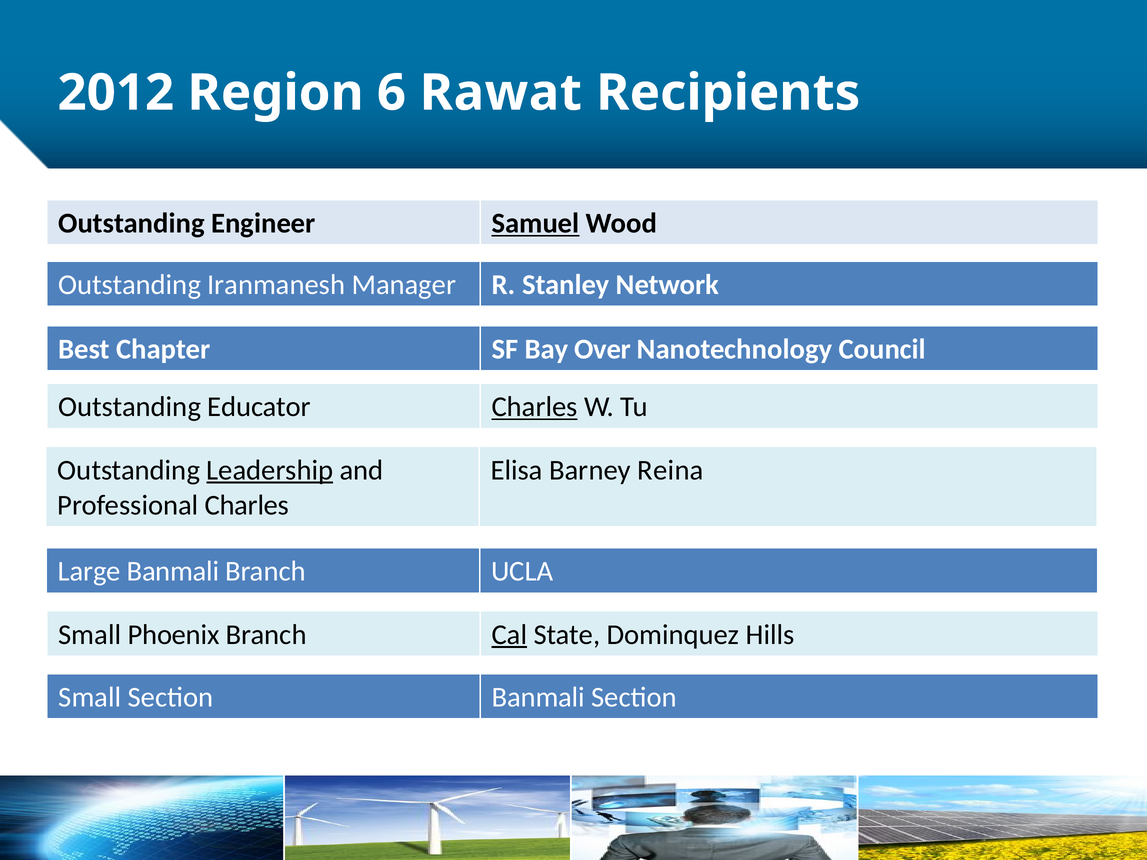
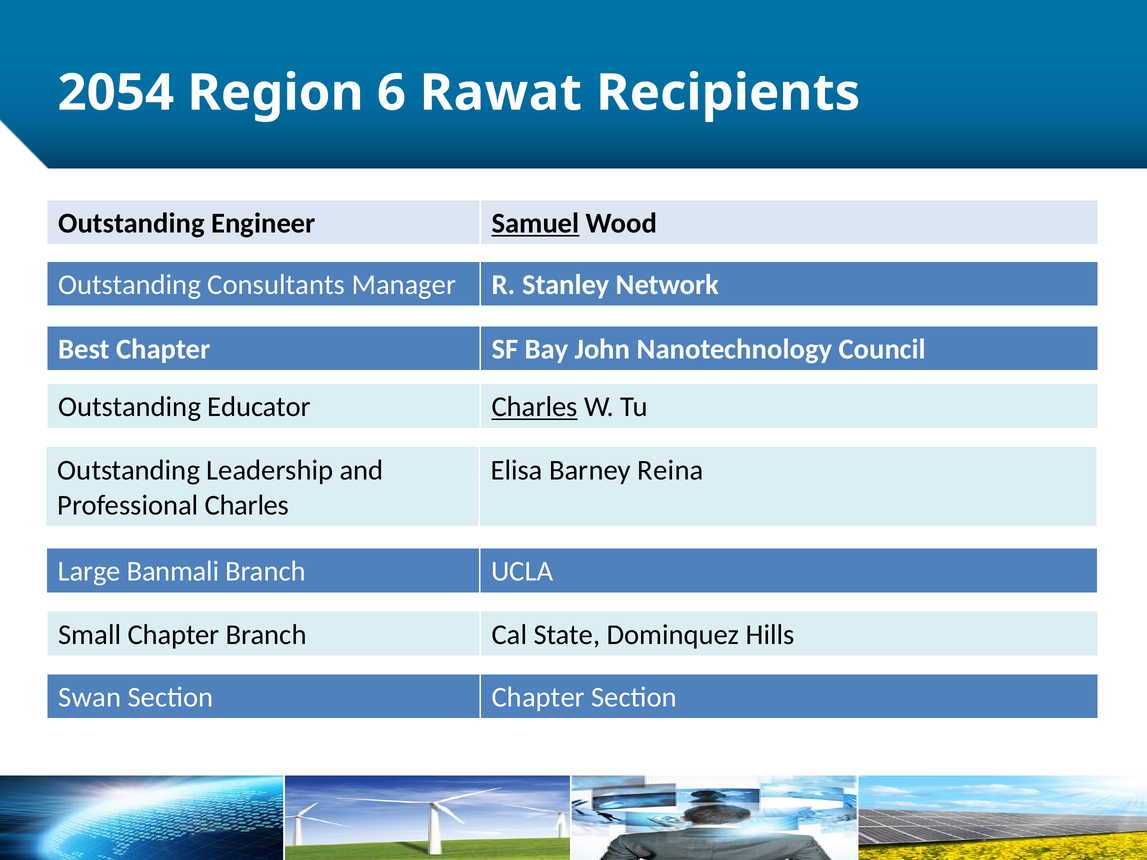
2012: 2012 -> 2054 (116, 93)
Iranmanesh: Iranmanesh -> Consultants (276, 285)
Over: Over -> John (602, 349)
Leadership underline: present -> none (270, 470)
Small Phoenix: Phoenix -> Chapter (174, 635)
Cal underline: present -> none (509, 635)
Small: Small -> Swan (90, 697)
Section Banmali: Banmali -> Chapter (538, 697)
